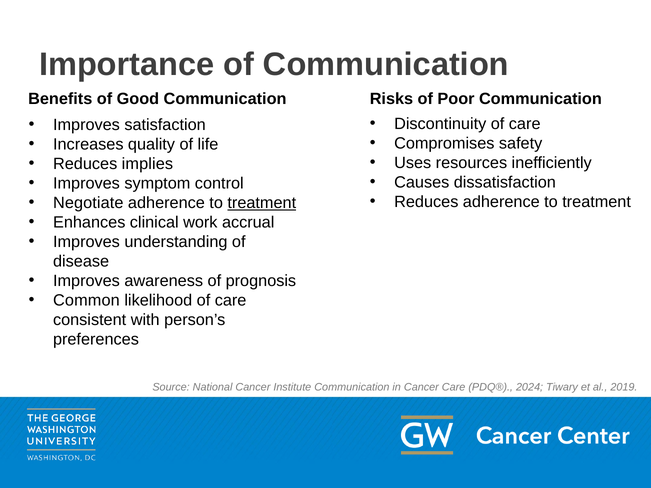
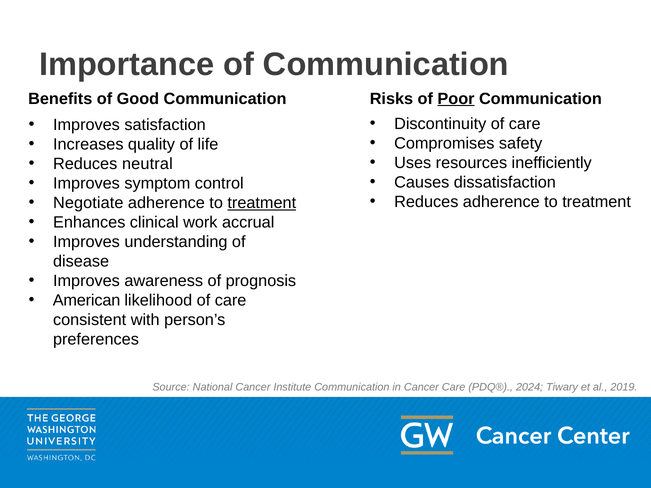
Poor underline: none -> present (456, 99)
implies: implies -> neutral (147, 164)
Common: Common -> American (87, 301)
